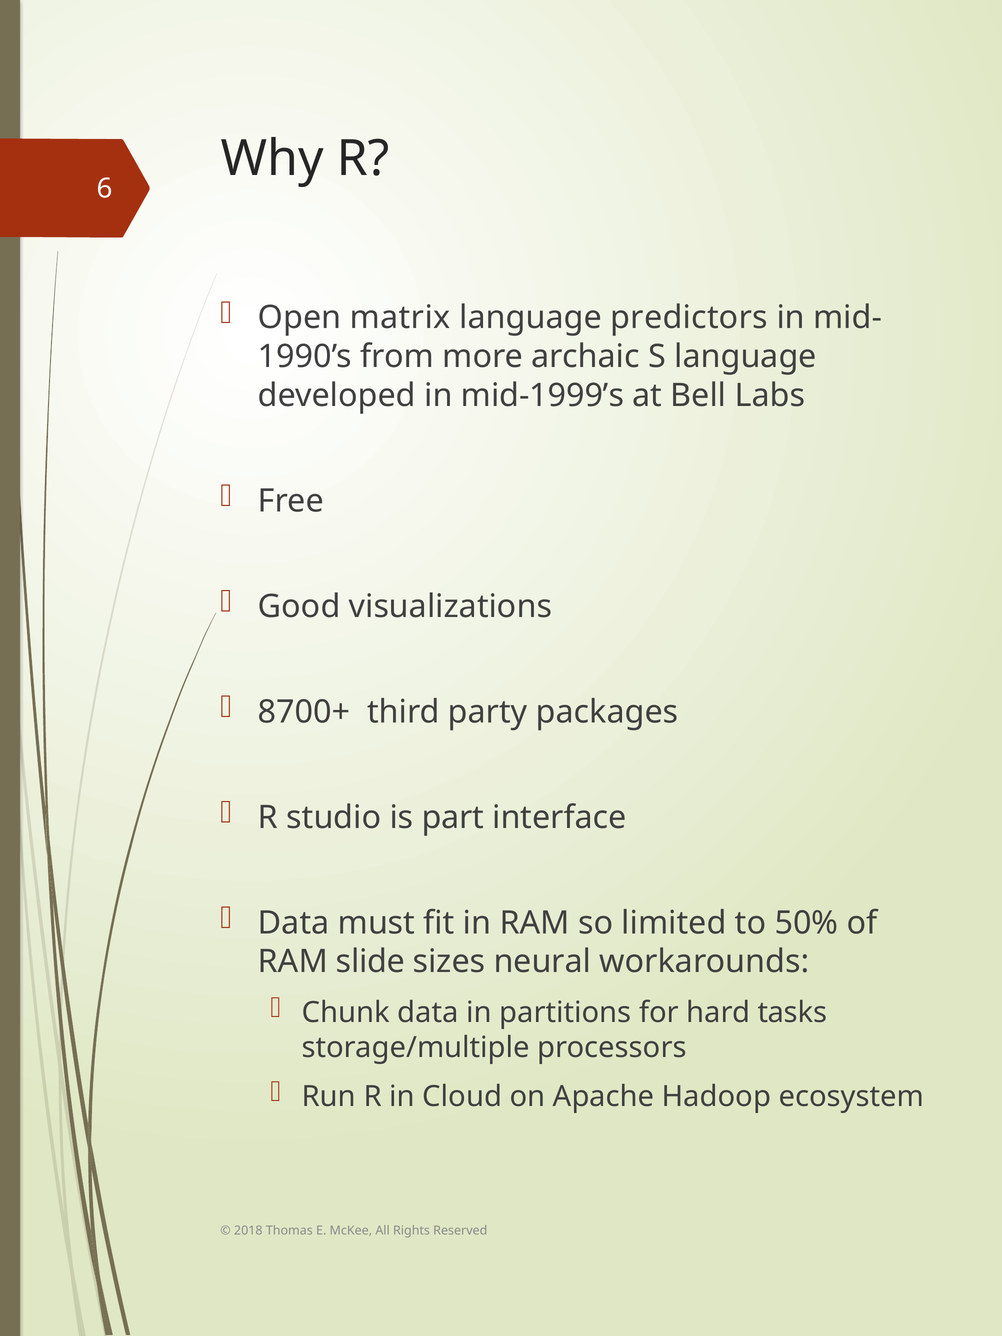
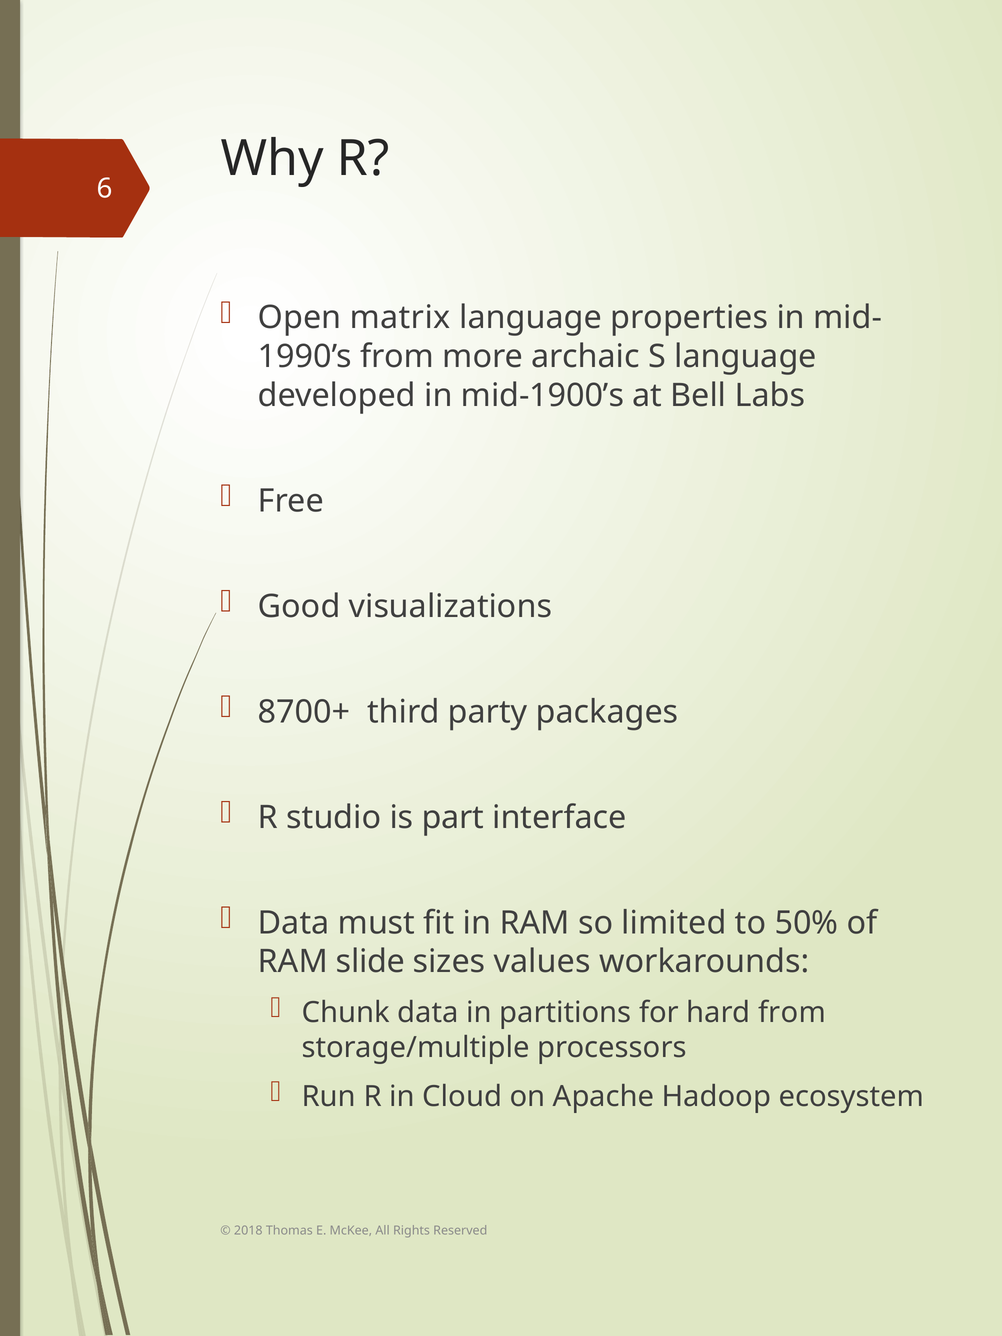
predictors: predictors -> properties (689, 318)
mid-1999’s: mid-1999’s -> mid-1900’s (542, 395)
neural: neural -> values (542, 962)
hard tasks: tasks -> from (792, 1012)
